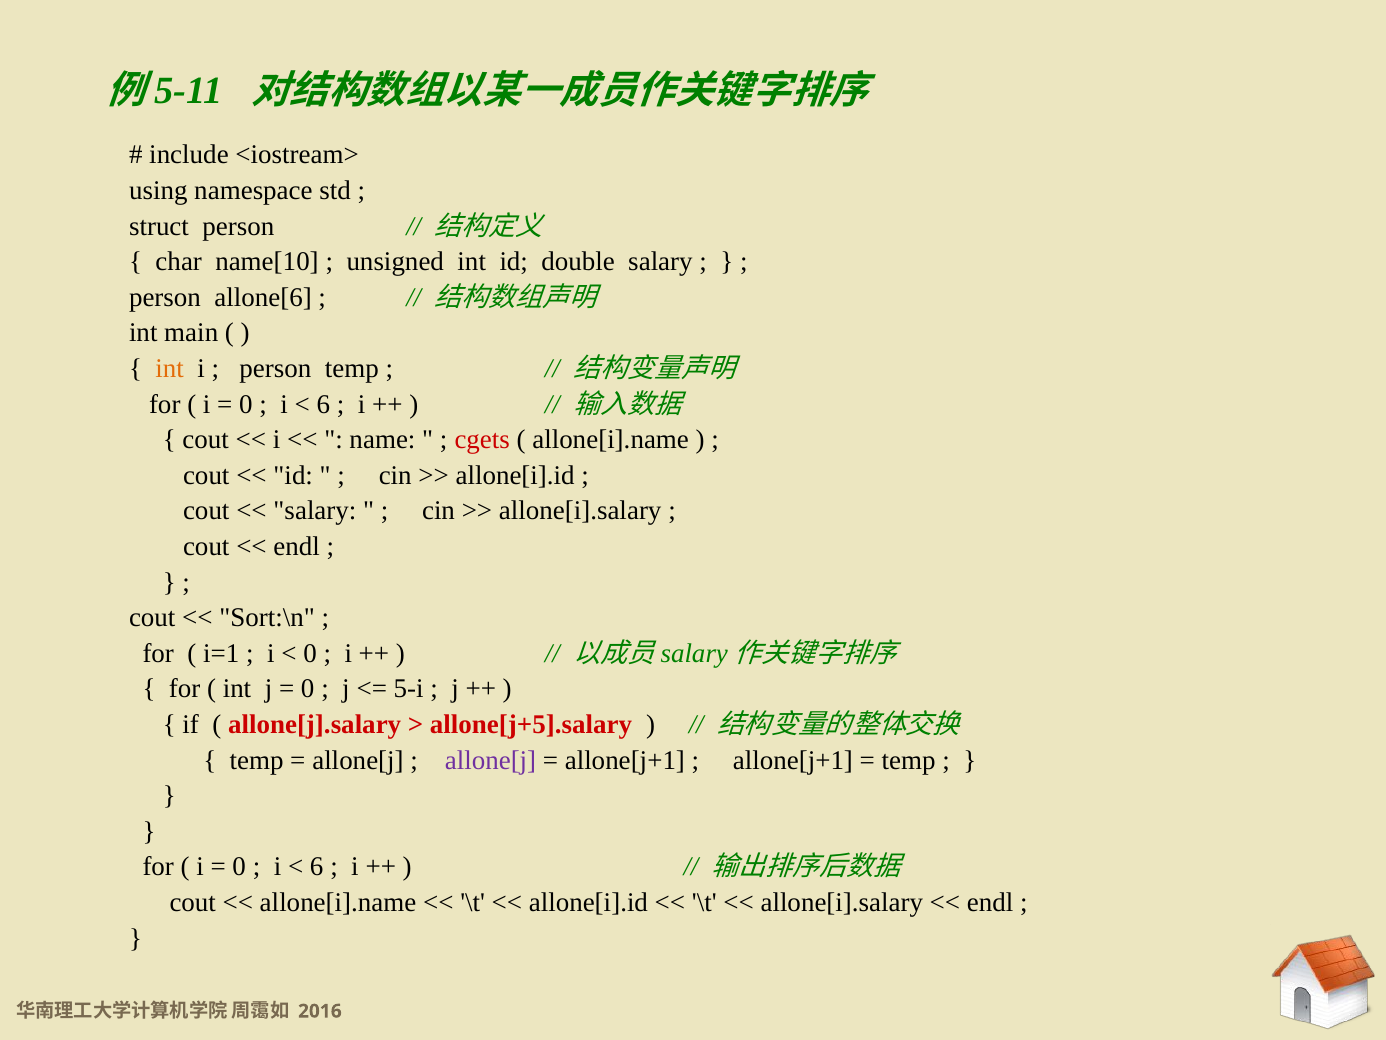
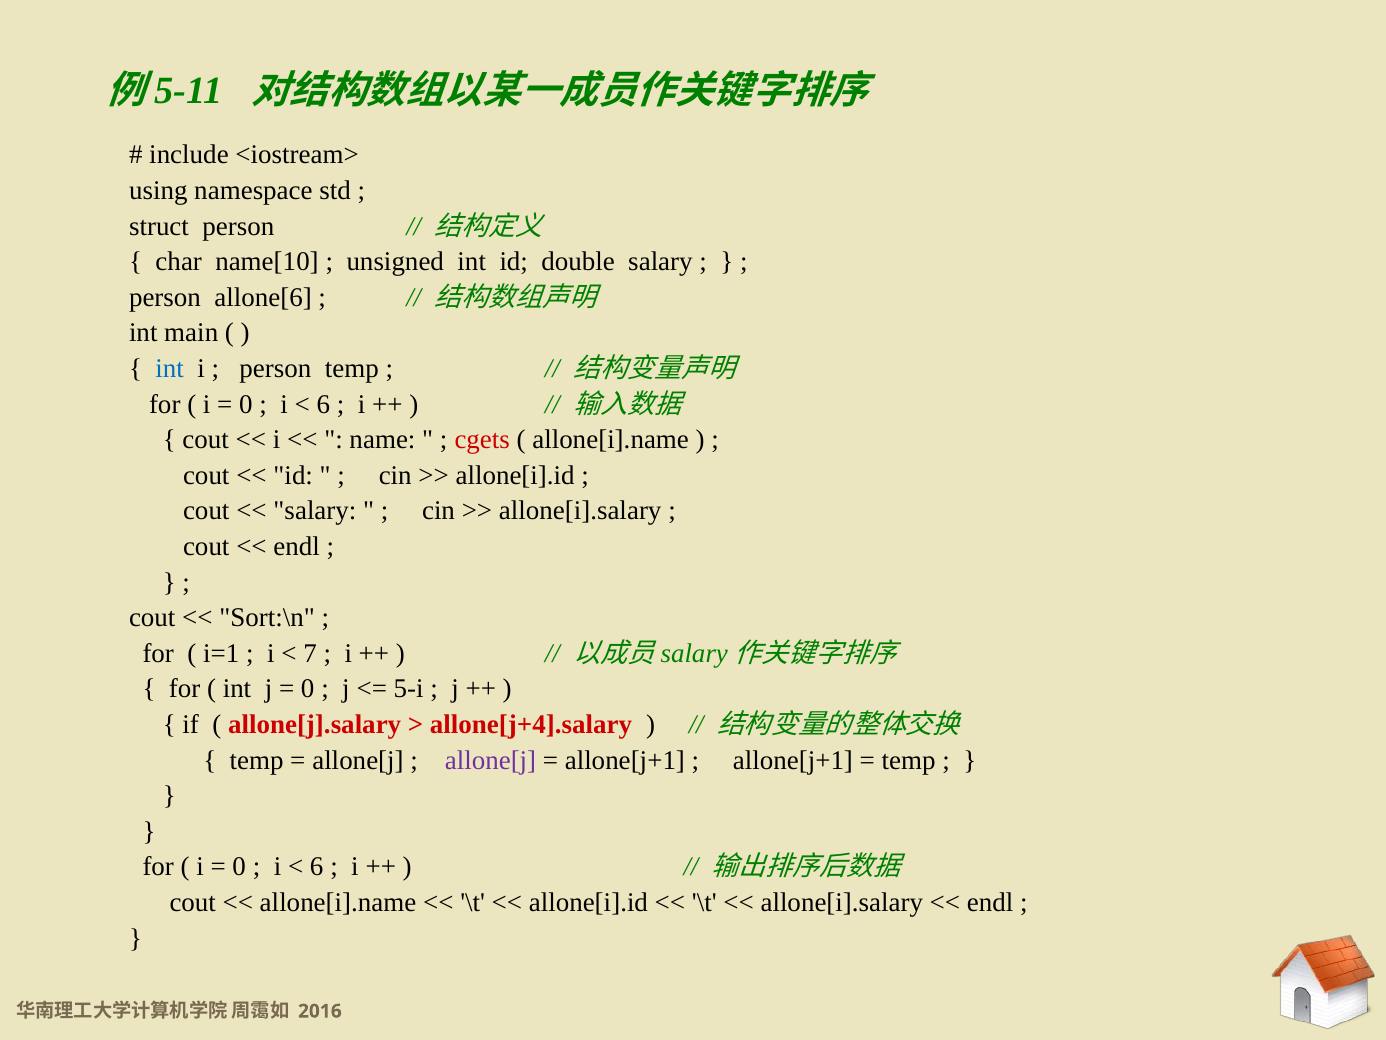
int colour: orange -> blue (170, 368)
0: 0 -> 7 (310, 653)
allone[j+5].salary: allone[j+5].salary -> allone[j+4].salary (531, 724)
